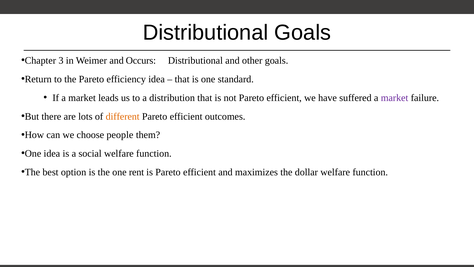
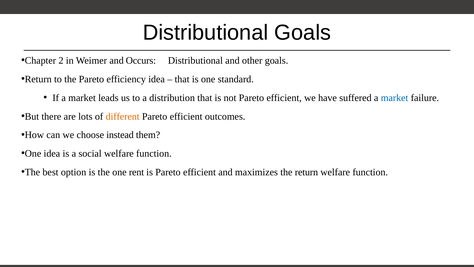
3: 3 -> 2 (61, 61)
market colour: purple -> blue (395, 98)
people: people -> instead (120, 135)
the dollar: dollar -> return (306, 172)
